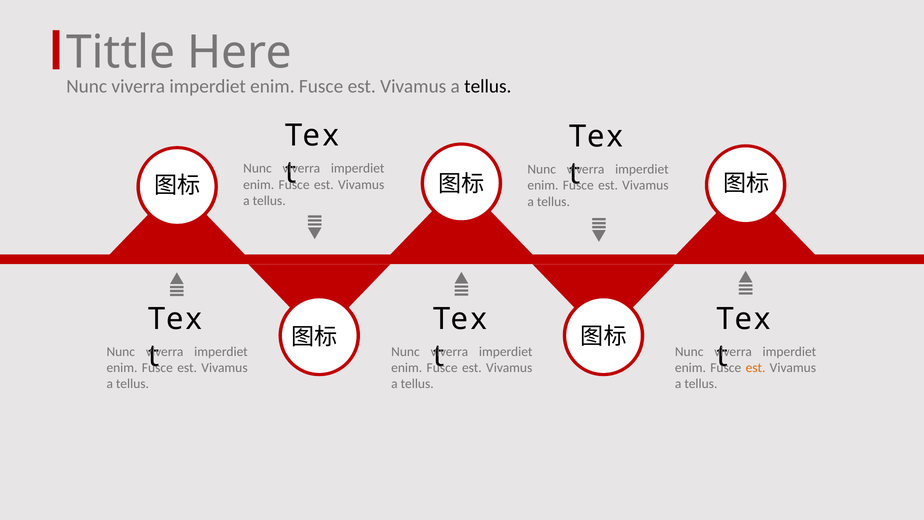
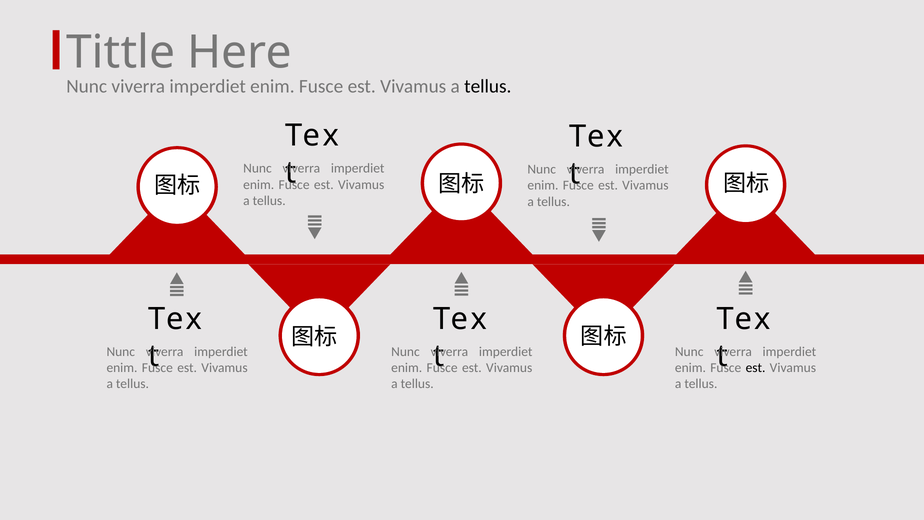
est colour: orange -> black (756, 368)
